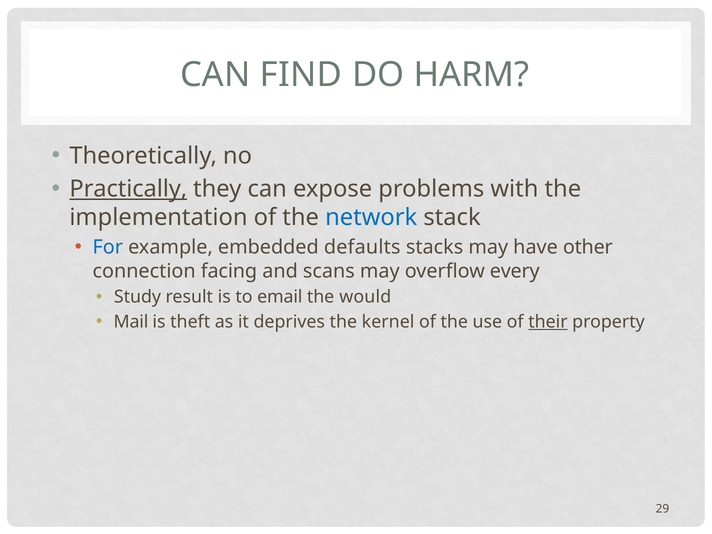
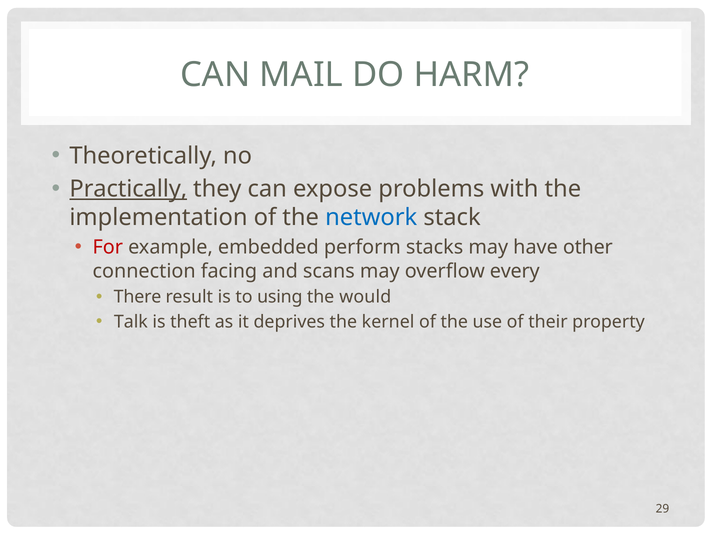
FIND: FIND -> MAIL (301, 75)
For colour: blue -> red (108, 247)
defaults: defaults -> perform (362, 247)
Study: Study -> There (138, 297)
email: email -> using (280, 297)
Mail: Mail -> Talk (131, 322)
their underline: present -> none (548, 322)
